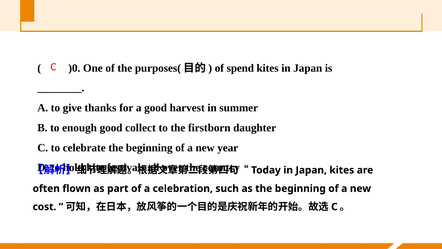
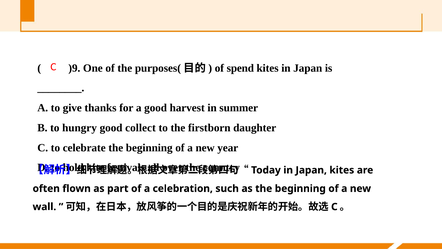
)0: )0 -> )9 (74, 68)
enough: enough -> hungry (80, 128)
cost: cost -> wall (44, 207)
